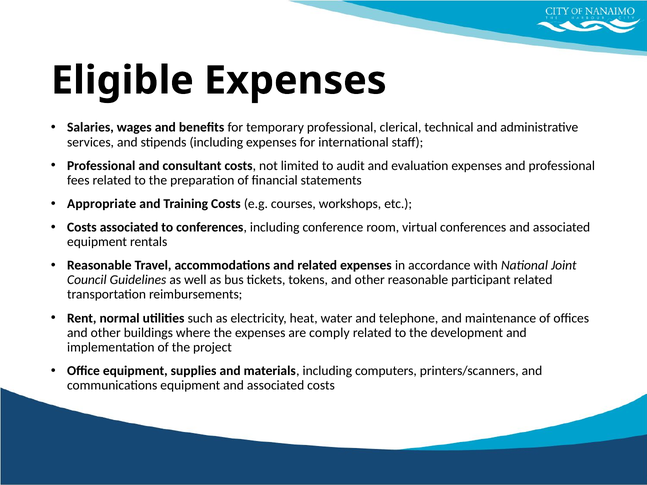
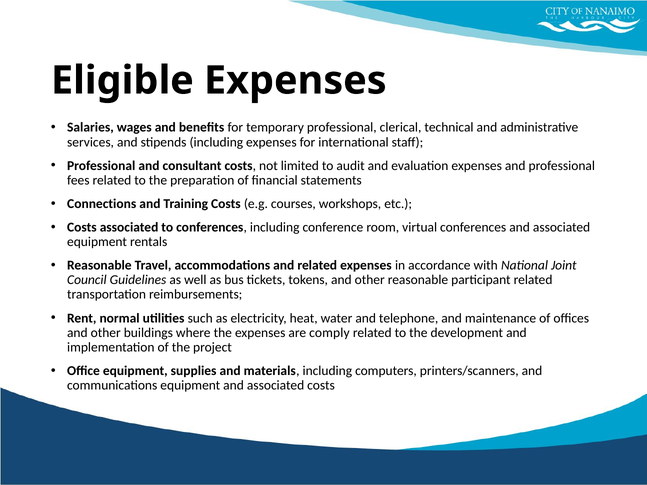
Appropriate: Appropriate -> Connections (102, 204)
